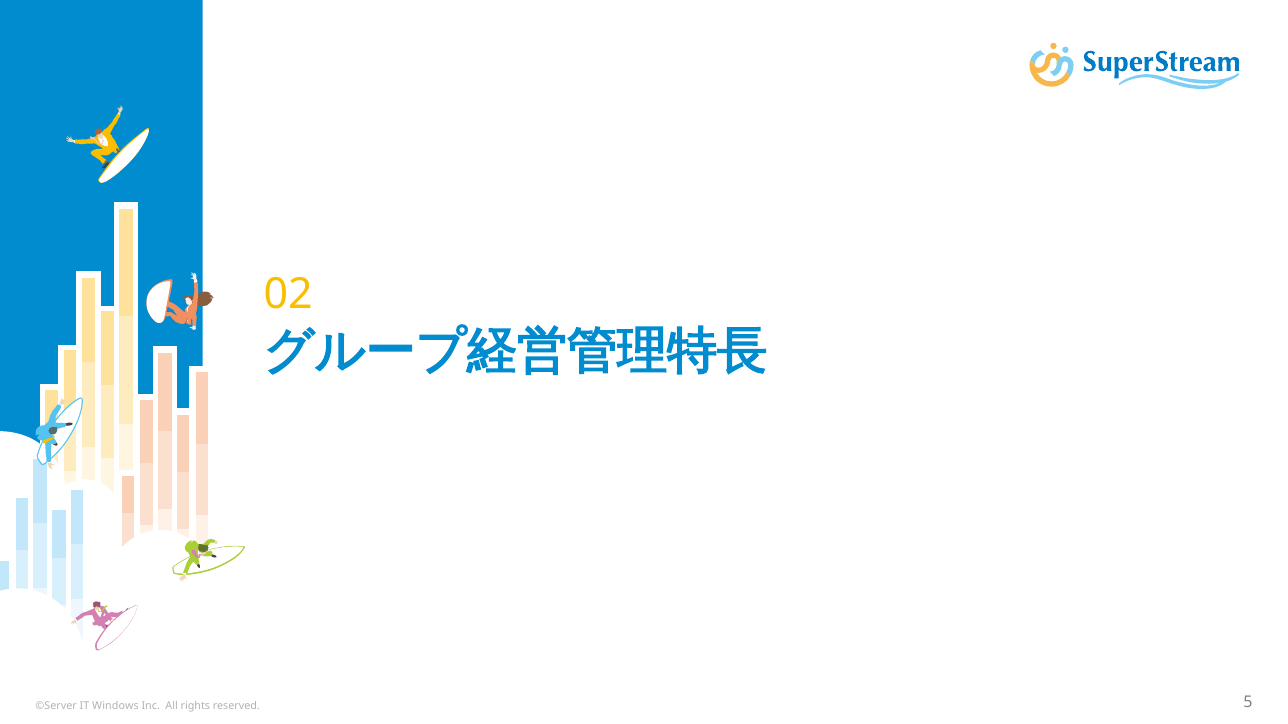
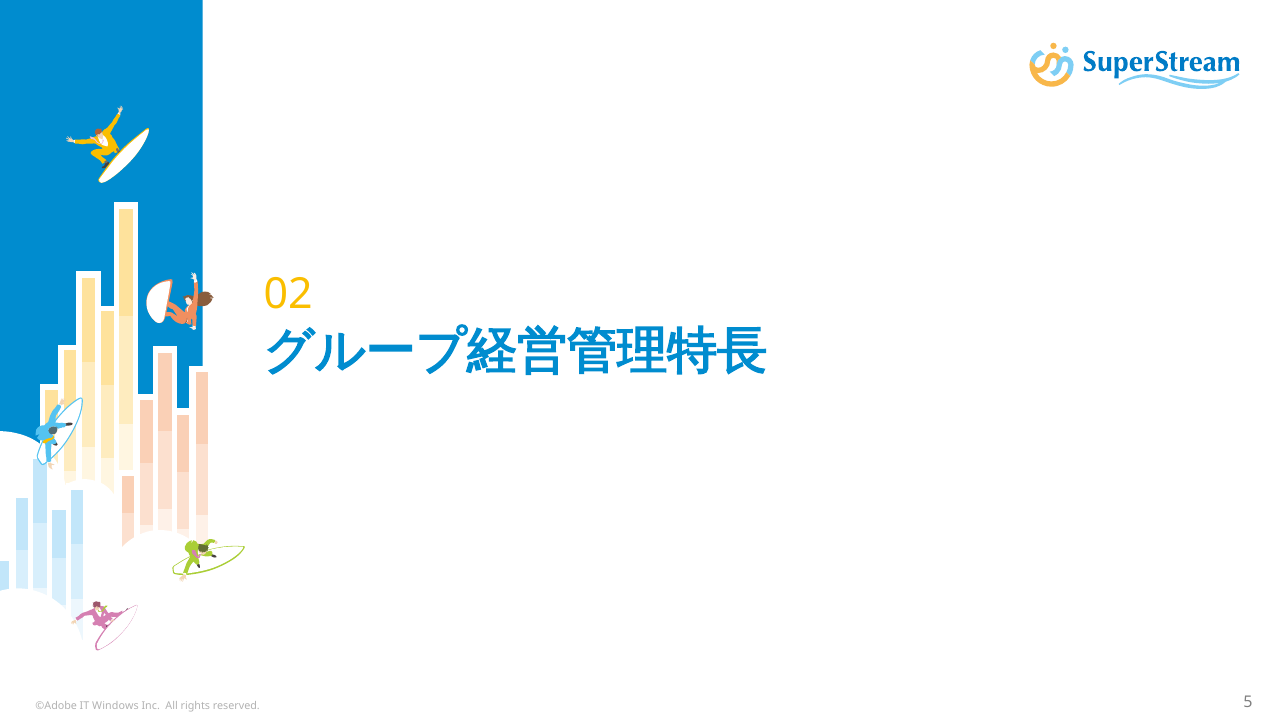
©Server: ©Server -> ©Adobe (56, 706)
